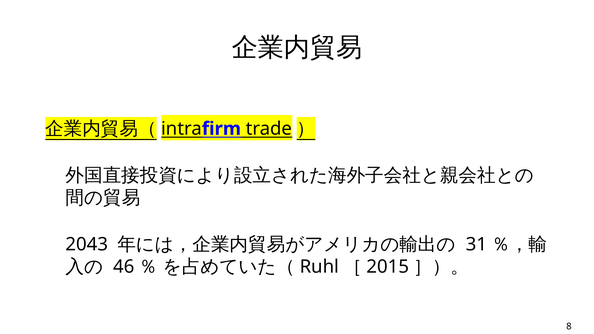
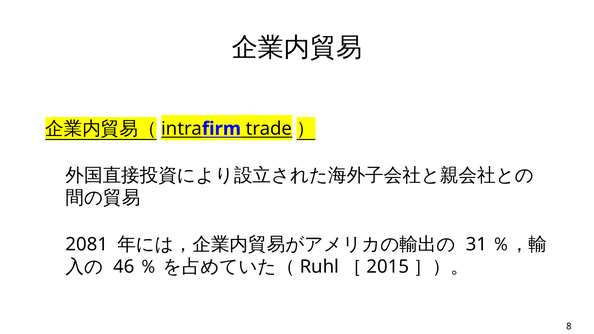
2043: 2043 -> 2081 (87, 244)
